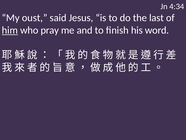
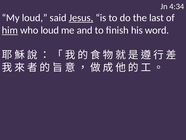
My oust: oust -> loud (35, 18)
Jesus underline: none -> present (81, 18)
who pray: pray -> loud (50, 30)
